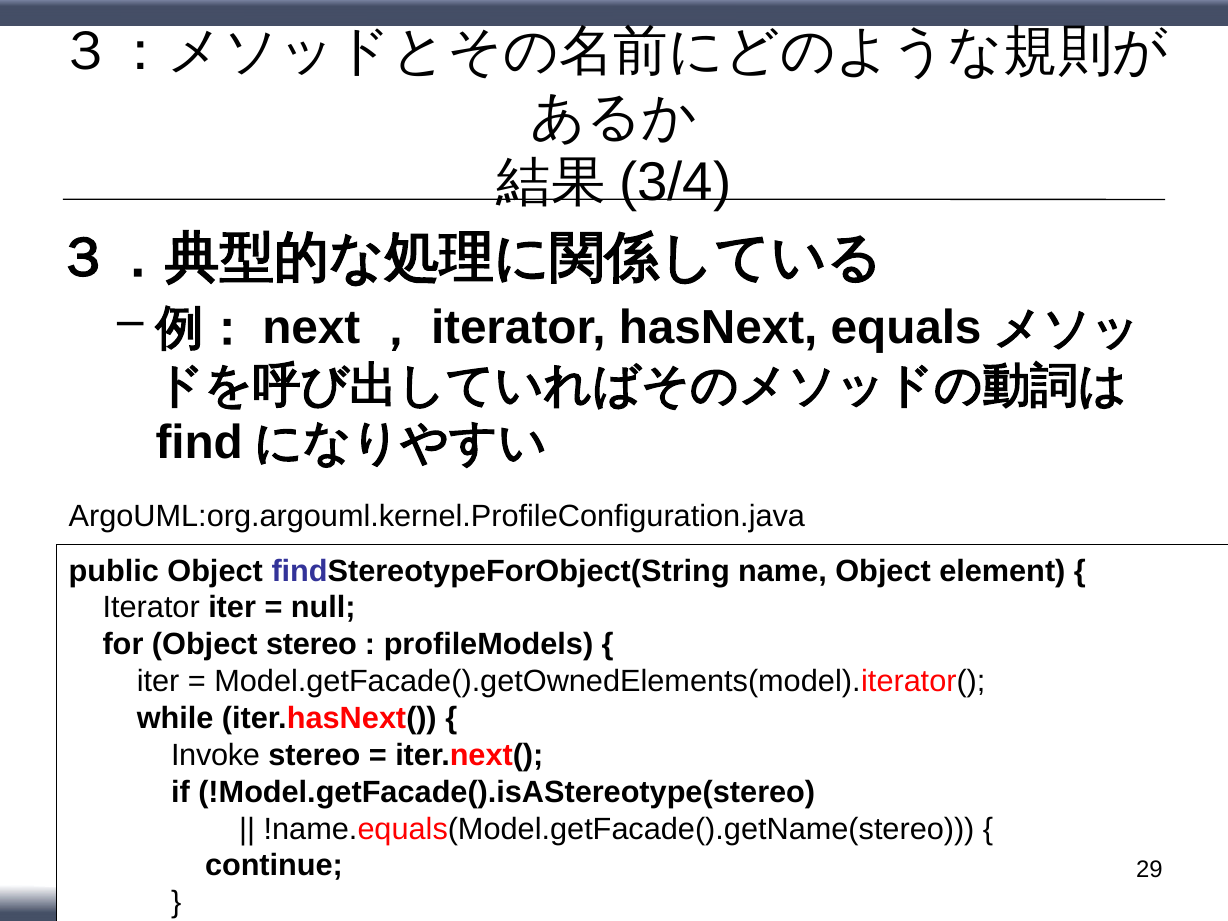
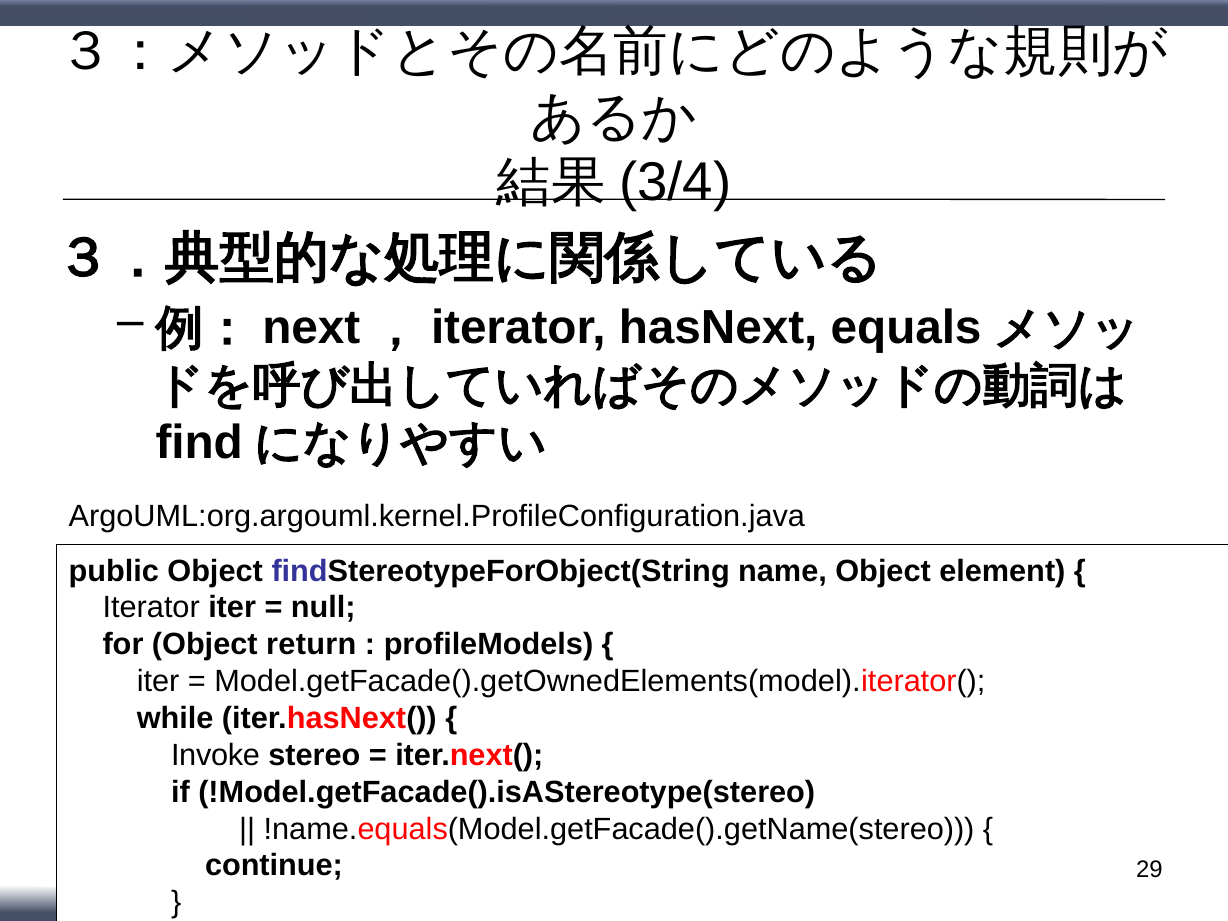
Object stereo: stereo -> return (311, 645)
